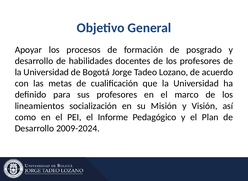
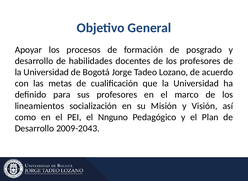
Informe: Informe -> Nnguno (113, 118)
2009-2024: 2009-2024 -> 2009-2043 (78, 129)
